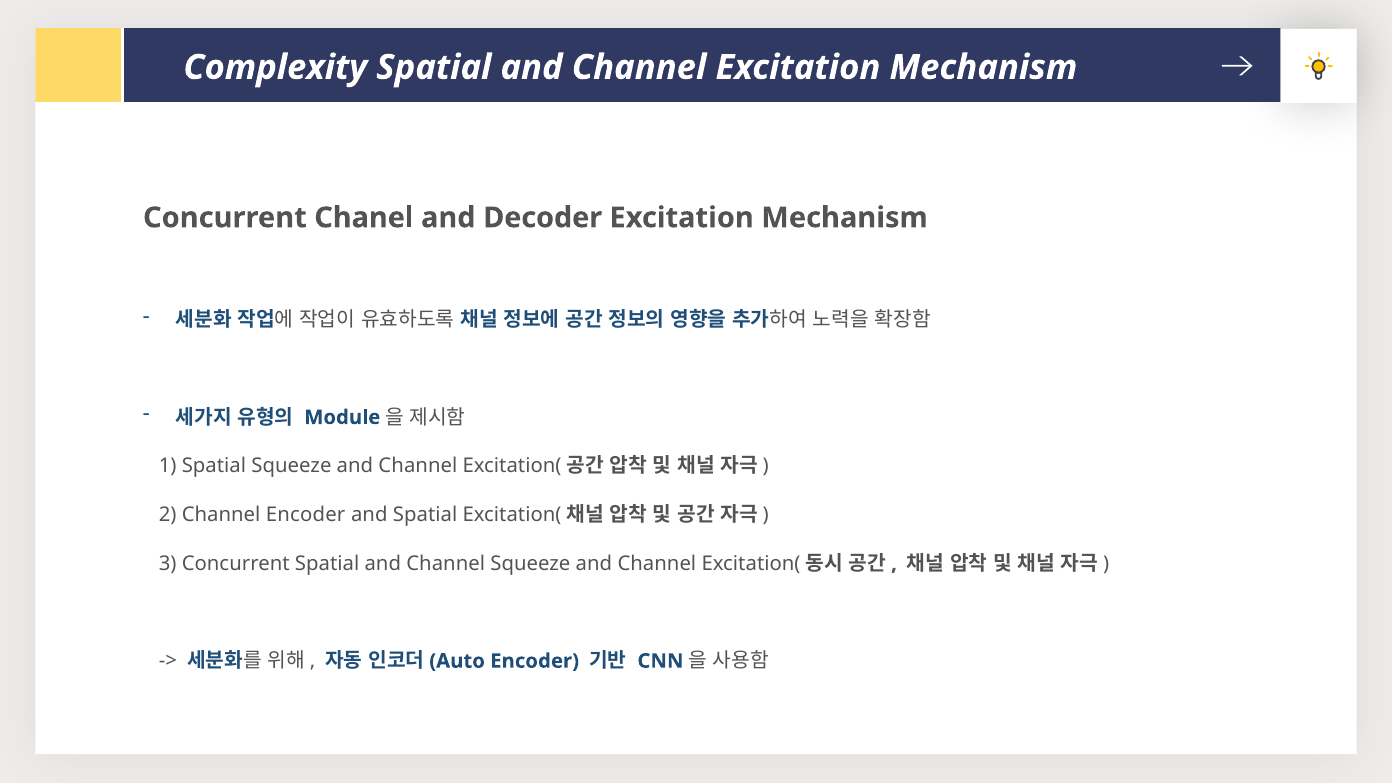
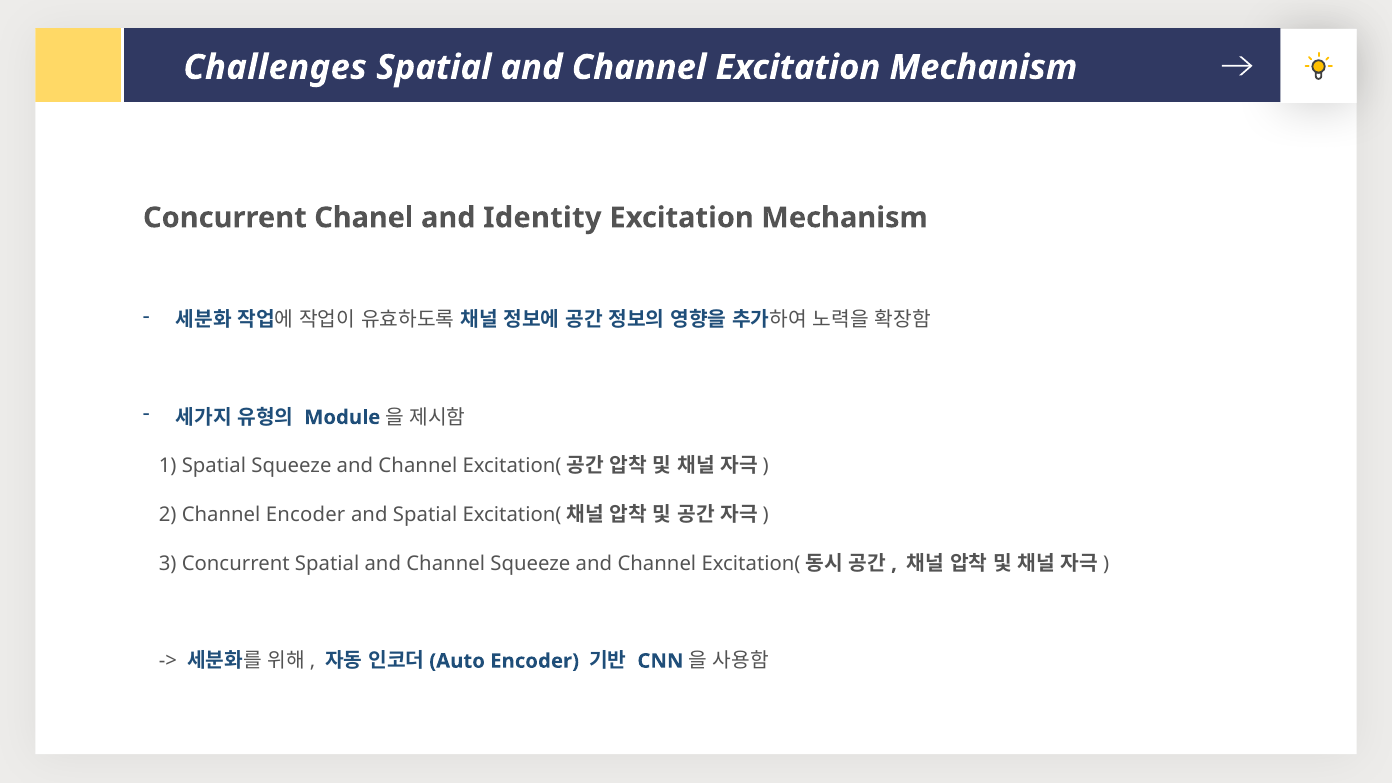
Complexity: Complexity -> Challenges (275, 67)
Decoder: Decoder -> Identity (542, 218)
